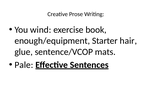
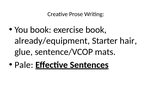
You wind: wind -> book (41, 30)
enough/equipment: enough/equipment -> already/equipment (52, 41)
